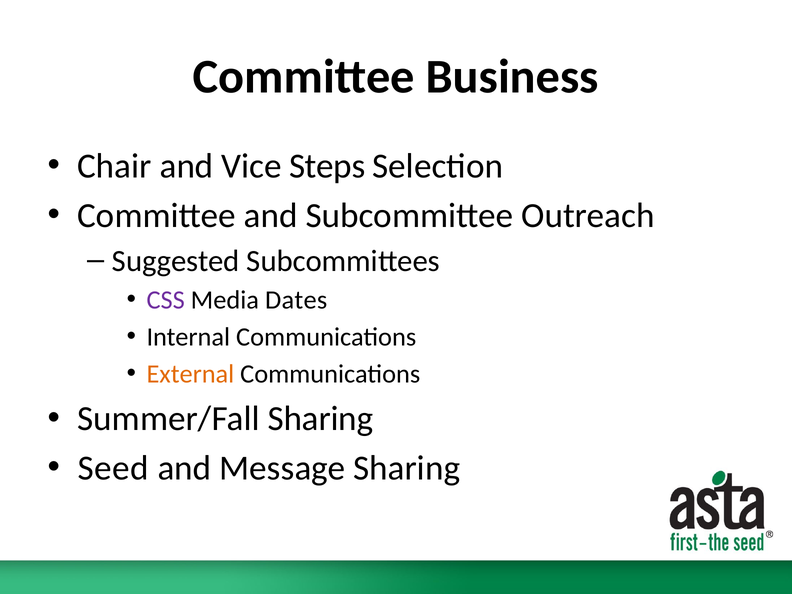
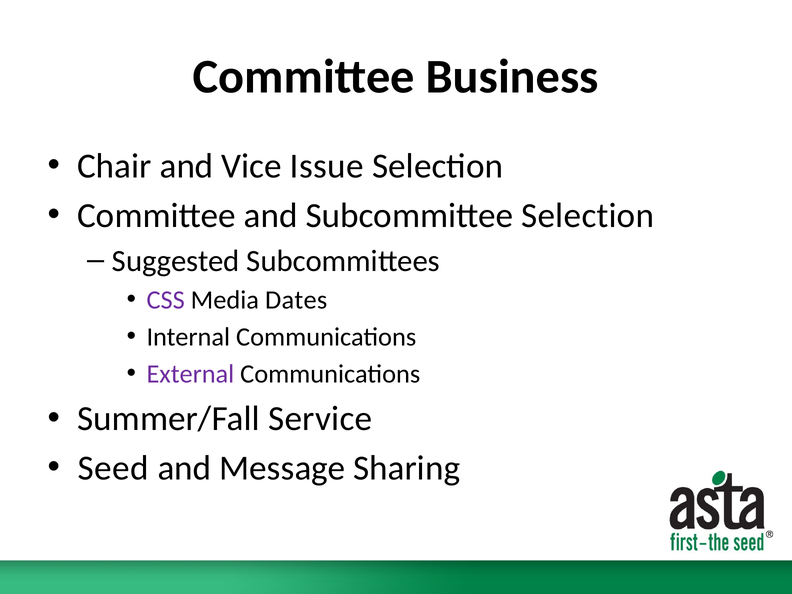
Steps: Steps -> Issue (327, 166)
Subcommittee Outreach: Outreach -> Selection (588, 216)
External colour: orange -> purple (190, 374)
Summer/Fall Sharing: Sharing -> Service (320, 419)
